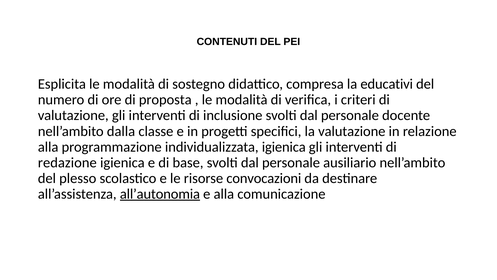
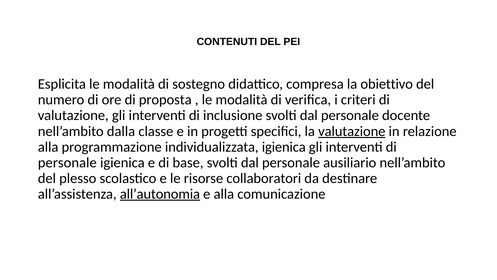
educativi: educativi -> obiettivo (387, 84)
valutazione underline: none -> present (352, 131)
redazione: redazione -> personale (67, 162)
convocazioni: convocazioni -> collaboratori (264, 178)
